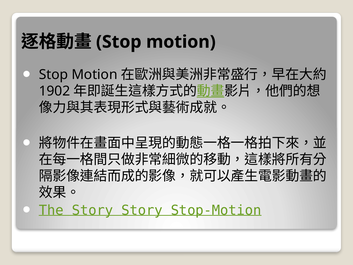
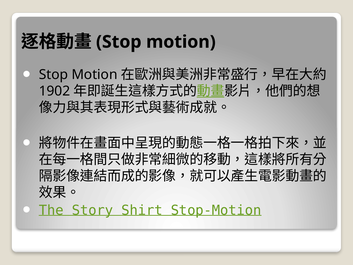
Story Story: Story -> Shirt (142, 210)
